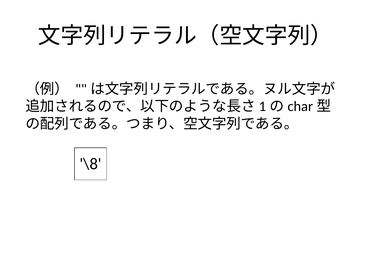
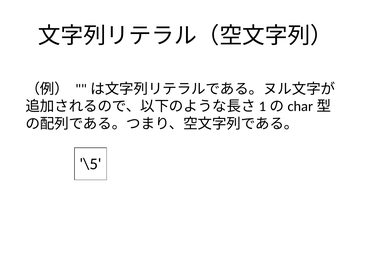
\8: \8 -> \5 (91, 164)
